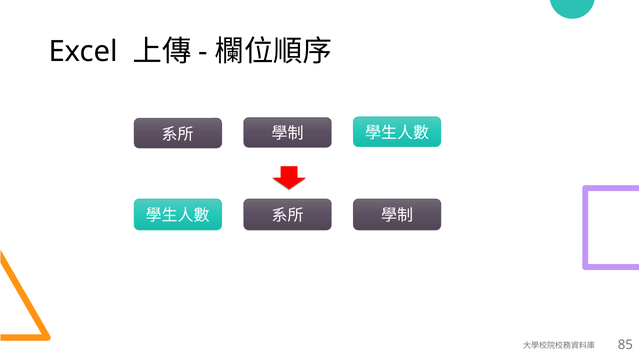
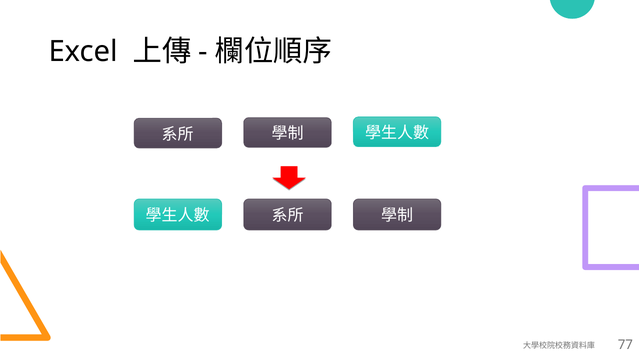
85: 85 -> 77 (625, 345)
